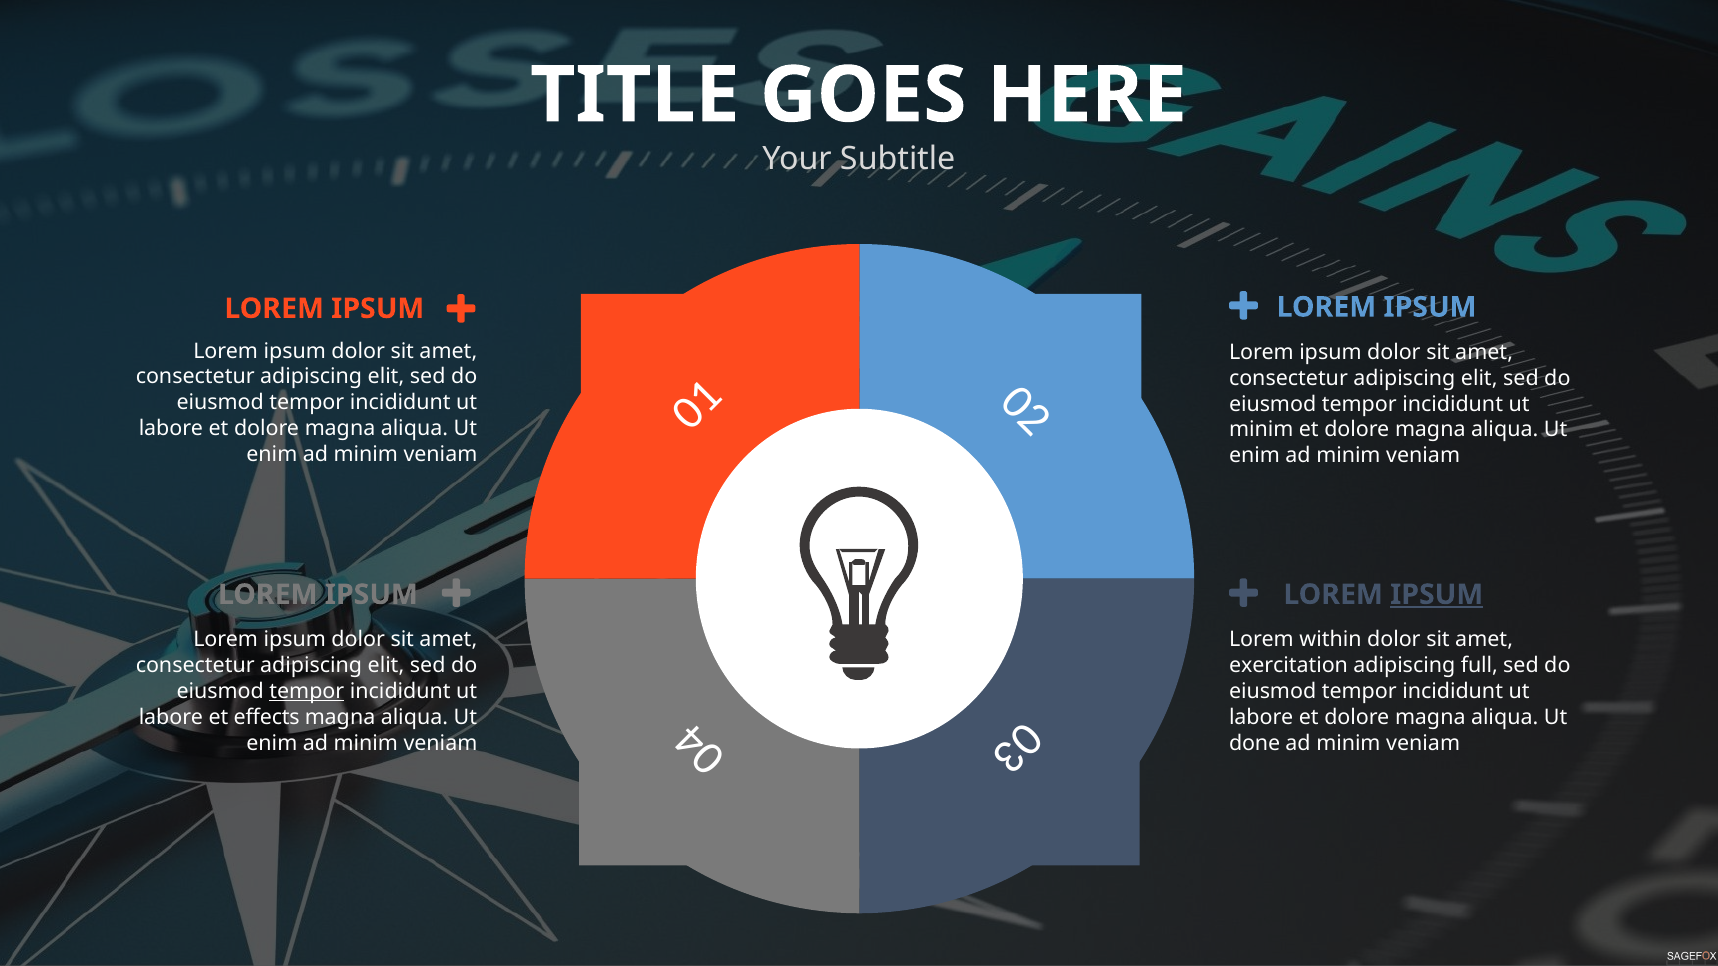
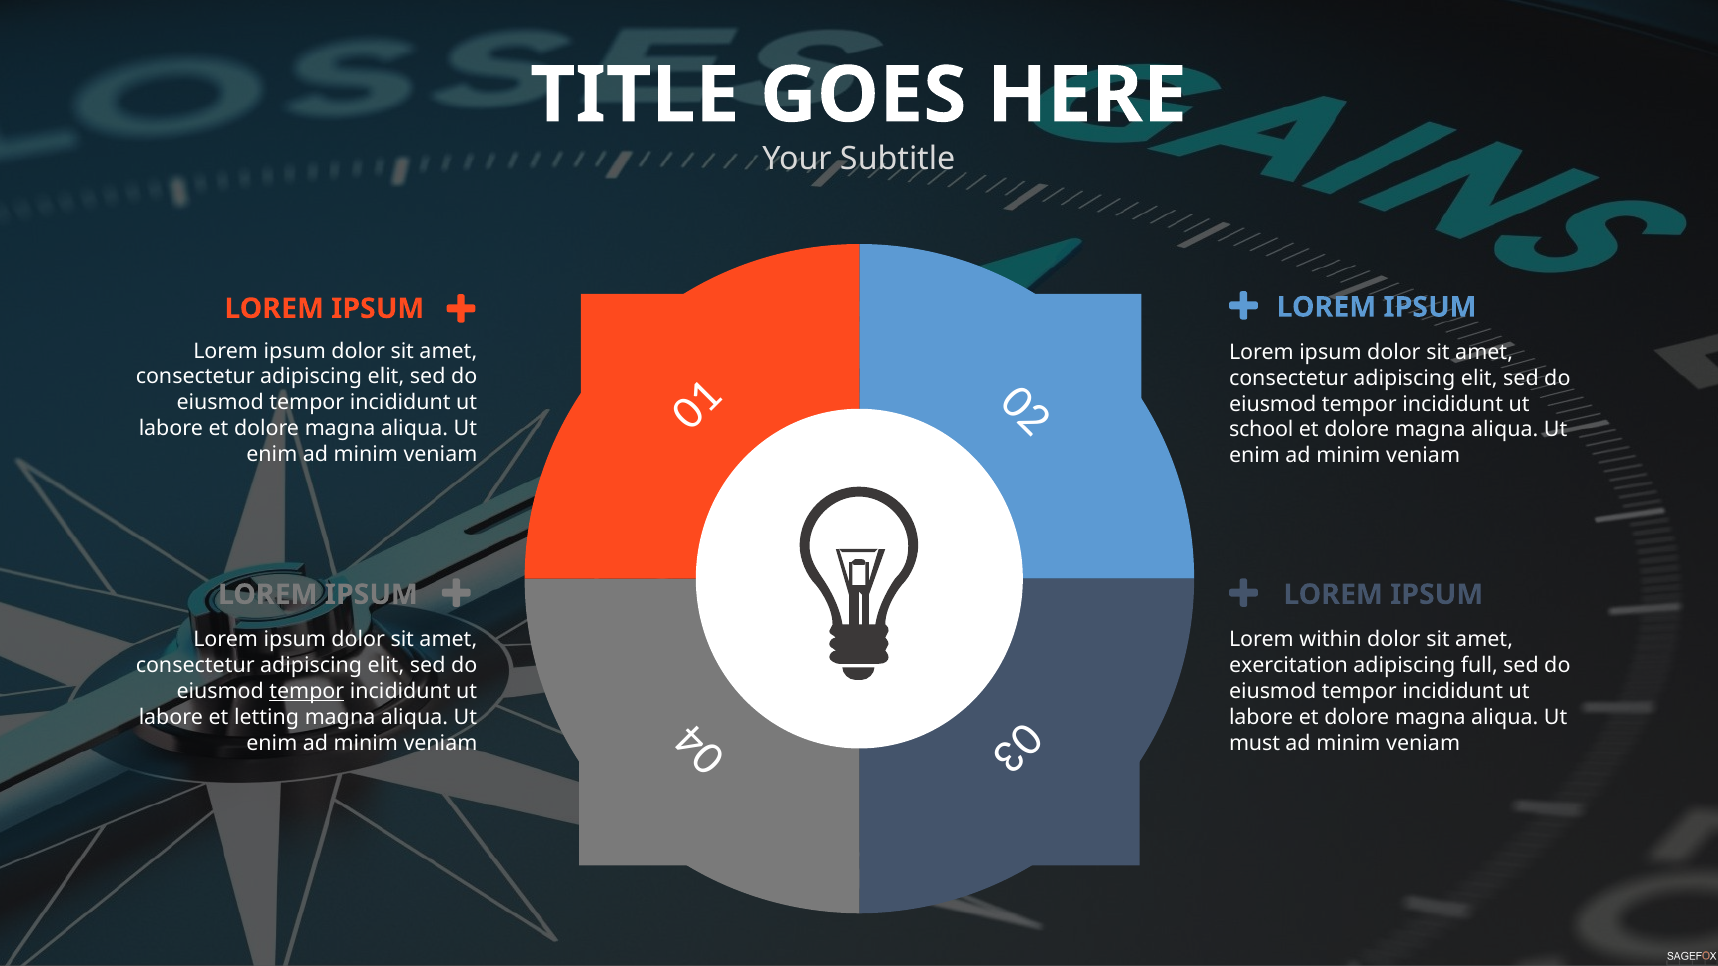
minim: minim -> school (1261, 430)
IPSUM underline: present -> none (1437, 595)
effects: effects -> letting (267, 717)
done: done -> must (1255, 743)
